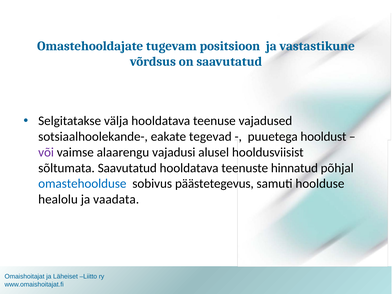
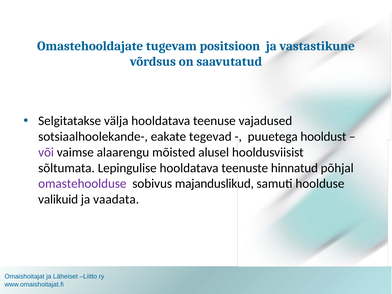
vajadusi: vajadusi -> mõisted (174, 152)
sõltumata Saavutatud: Saavutatud -> Lepingulise (127, 168)
omastehoolduse colour: blue -> purple (82, 184)
päästetegevus: päästetegevus -> majanduslikud (214, 184)
healolu: healolu -> valikuid (58, 199)
